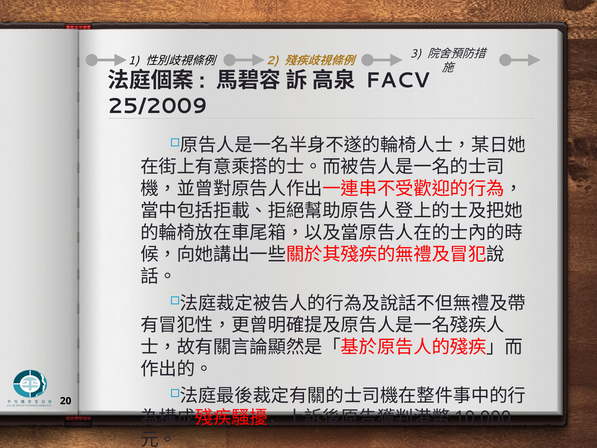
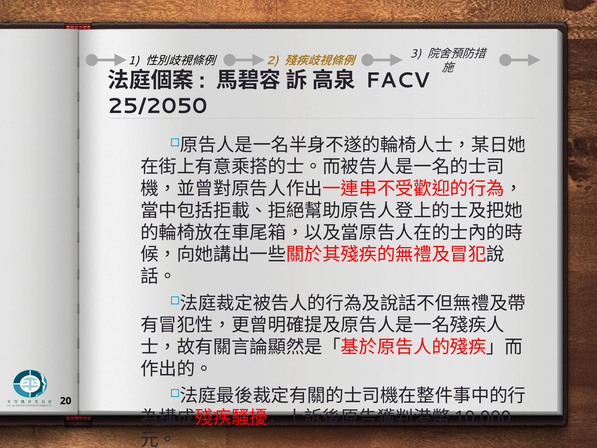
25/2009: 25/2009 -> 25/2050 (158, 106)
